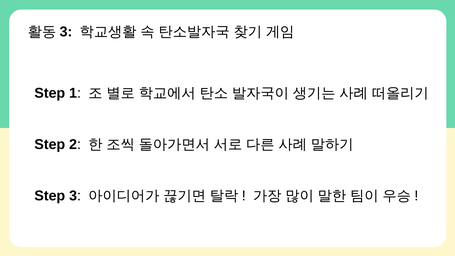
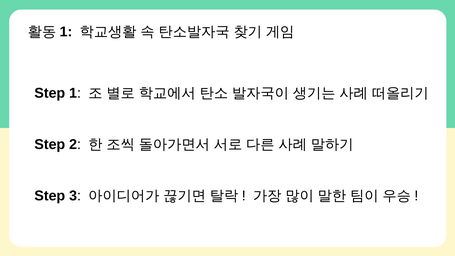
3: 3 -> 1 (66, 32)
